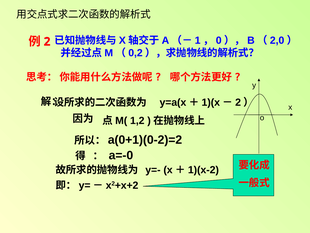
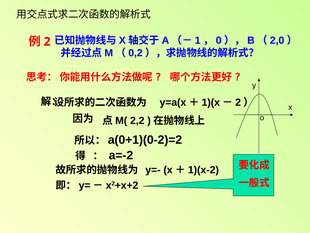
1,2: 1,2 -> 2,2 (137, 120)
a=-0: a=-0 -> a=-2 (121, 155)
